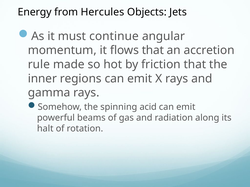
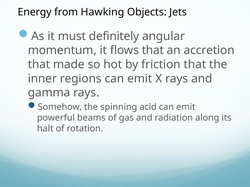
Hercules: Hercules -> Hawking (103, 12)
continue: continue -> definitely (114, 36)
rule: rule -> that (39, 65)
